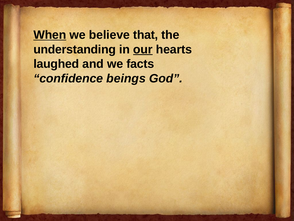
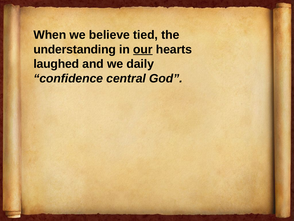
When underline: present -> none (50, 35)
that: that -> tied (146, 35)
facts: facts -> daily (140, 64)
beings: beings -> central (126, 78)
